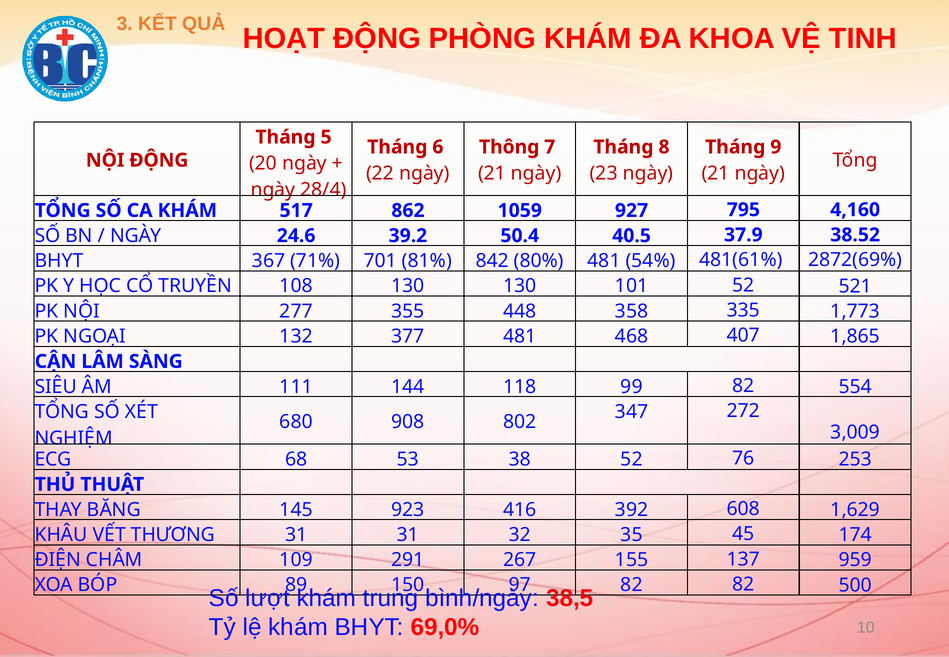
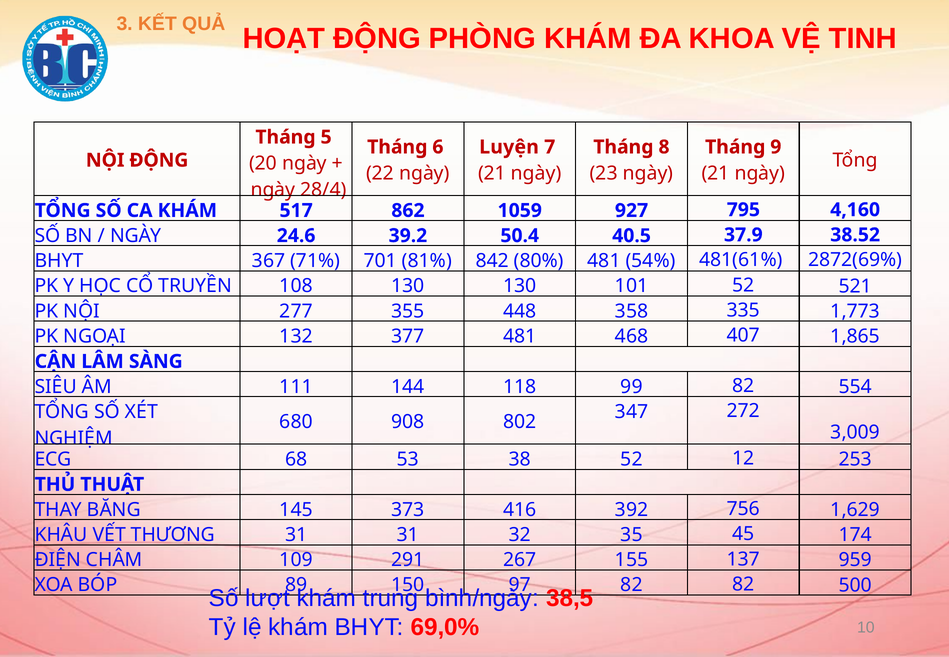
Thông: Thông -> Luyện (509, 147)
76: 76 -> 12 (743, 459)
923: 923 -> 373 (408, 510)
608: 608 -> 756 (743, 509)
